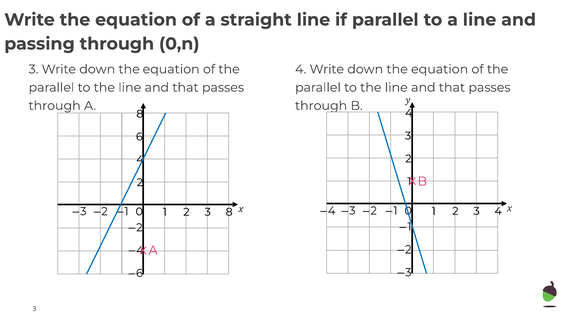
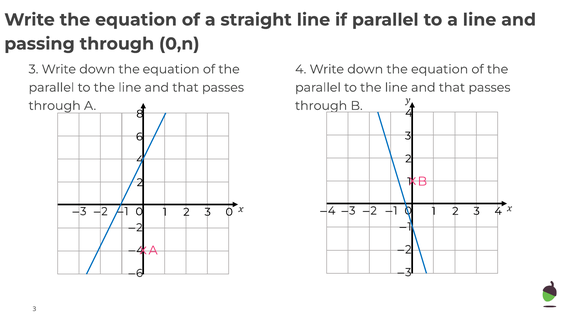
3 8: 8 -> 0 (229, 212)
